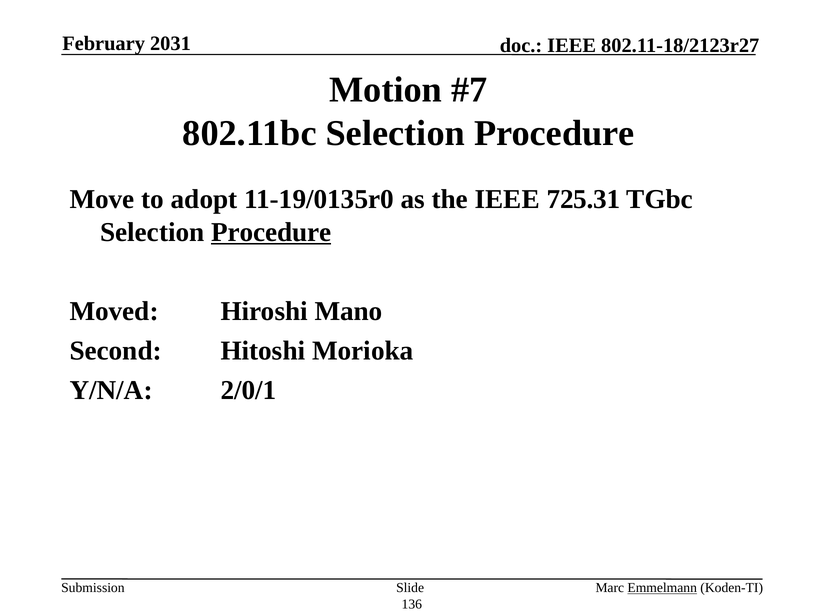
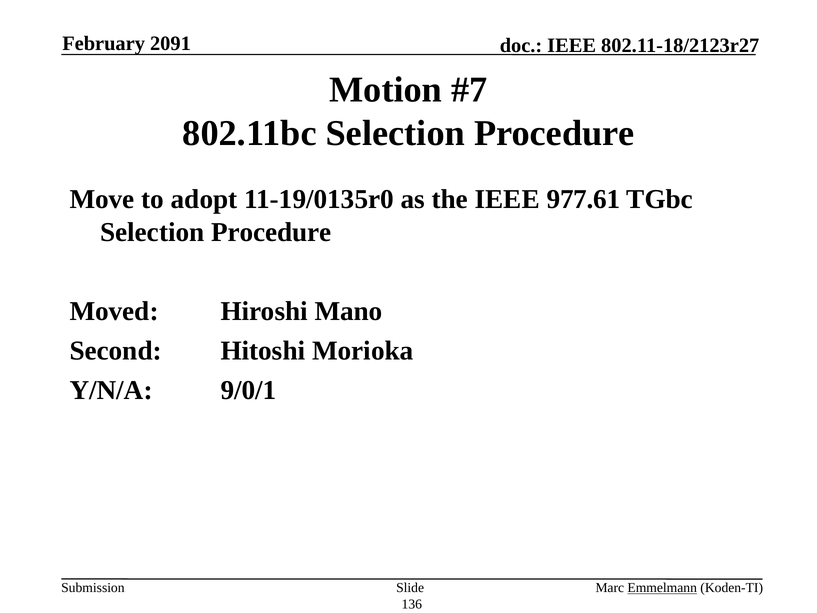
2031: 2031 -> 2091 (170, 43)
725.31: 725.31 -> 977.61 (583, 199)
Procedure underline: present -> none (271, 232)
2/0/1: 2/0/1 -> 9/0/1 (249, 390)
